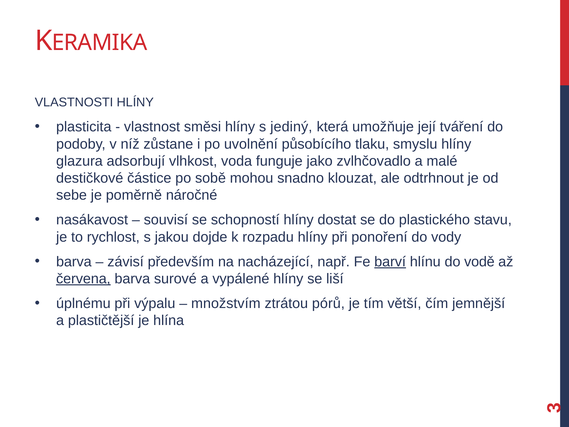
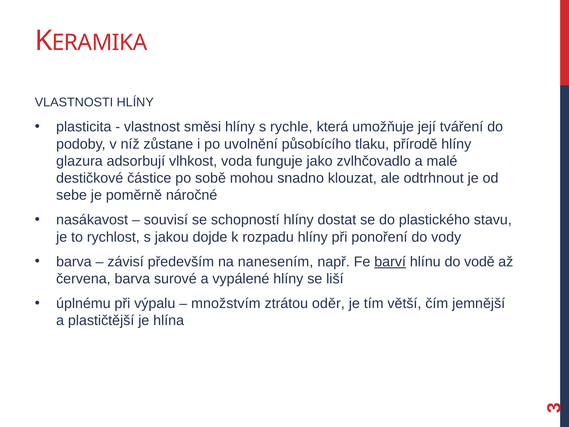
jediný: jediný -> rychle (291, 127)
smyslu: smyslu -> přírodě (415, 144)
nacházející: nacházející -> nanesením (276, 262)
červena underline: present -> none (83, 279)
pórů: pórů -> oděr (328, 303)
